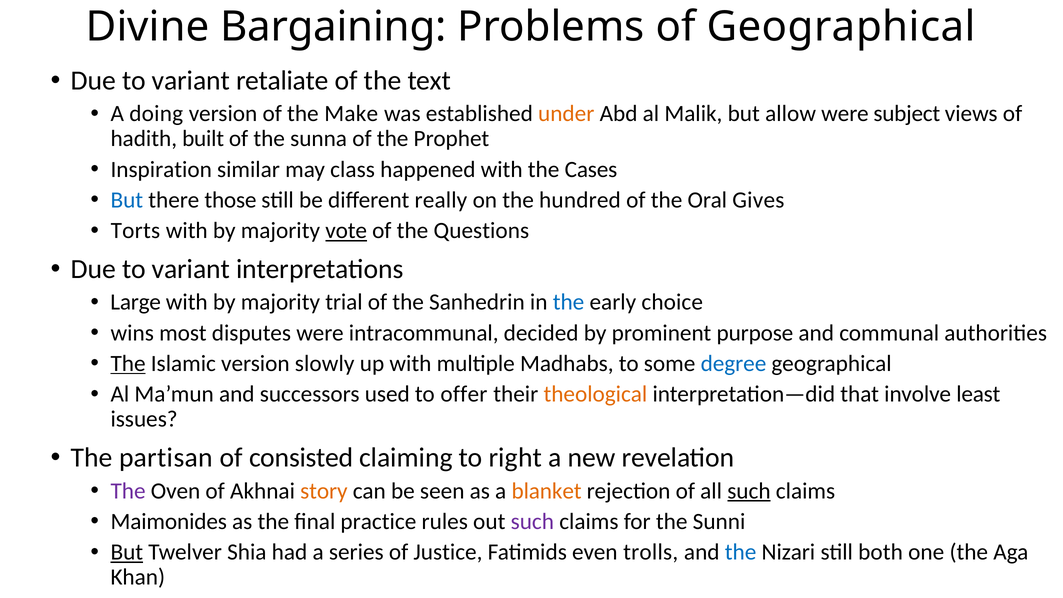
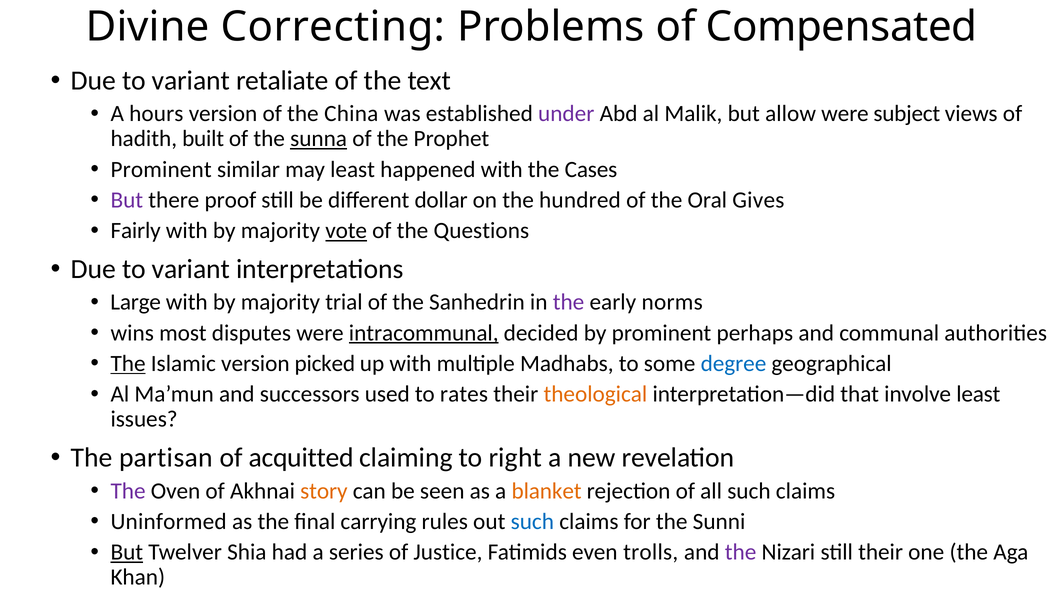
Bargaining: Bargaining -> Correcting (333, 27)
of Geographical: Geographical -> Compensated (842, 27)
doing: doing -> hours (156, 114)
Make: Make -> China (351, 114)
under colour: orange -> purple (566, 114)
sunna underline: none -> present (319, 139)
Inspiration: Inspiration -> Prominent (161, 169)
may class: class -> least (353, 169)
But colour: blue -> purple (127, 200)
those: those -> proof (230, 200)
really: really -> dollar (441, 200)
Torts: Torts -> Fairly (136, 231)
the colour: blue -> purple (569, 302)
choice: choice -> norms (672, 302)
intracommunal underline: none -> present (424, 333)
purpose: purpose -> perhaps (755, 333)
slowly: slowly -> picked (325, 363)
offer: offer -> rates (464, 394)
consisted: consisted -> acquitted (301, 458)
such underline: present -> none (749, 491)
Maimonides: Maimonides -> Uninformed (169, 521)
practice: practice -> carrying (378, 521)
such colour: purple -> blue (532, 521)
the colour: blue -> purple (741, 552)
still both: both -> their (881, 552)
